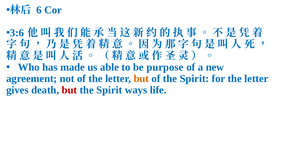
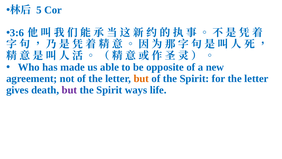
6: 6 -> 5 (39, 10)
purpose: purpose -> opposite (165, 67)
but colour: red -> purple (69, 90)
